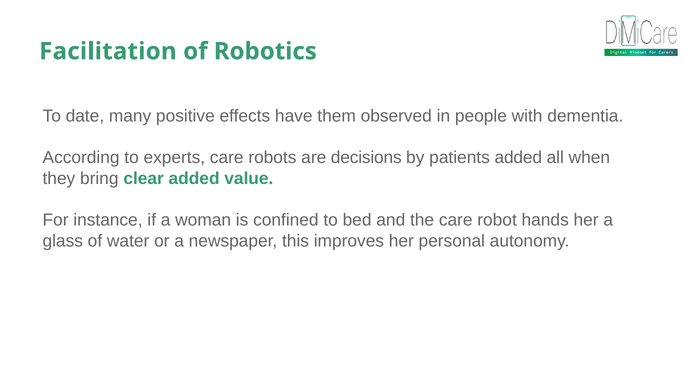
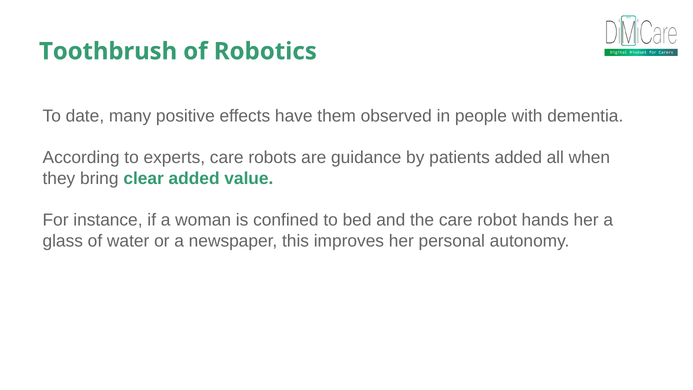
Facilitation: Facilitation -> Toothbrush (108, 51)
decisions: decisions -> guidance (366, 158)
